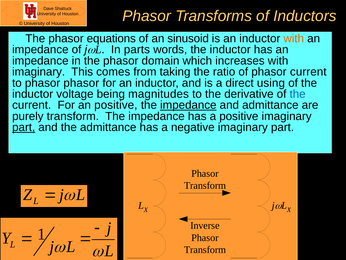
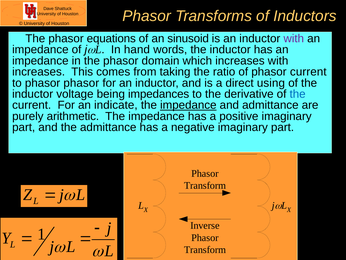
with colour: orange -> purple (294, 39)
parts: parts -> hand (137, 50)
imaginary: imaginary -> increases (39, 72)
magnitudes: magnitudes -> impedances (159, 94)
an positive: positive -> indicate (116, 105)
purely transform: transform -> arithmetic (73, 116)
part underline: present -> none (24, 127)
